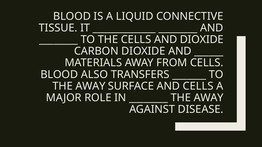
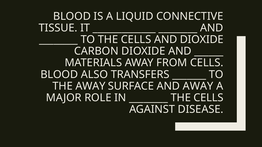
AND CELLS: CELLS -> AWAY (198, 86)
AWAY: AWAY -> CELLS (209, 98)
